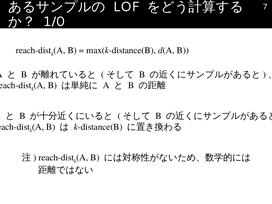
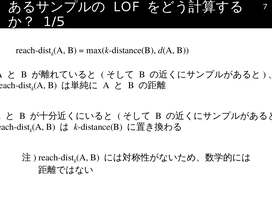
1/0: 1/0 -> 1/5 (54, 22)
